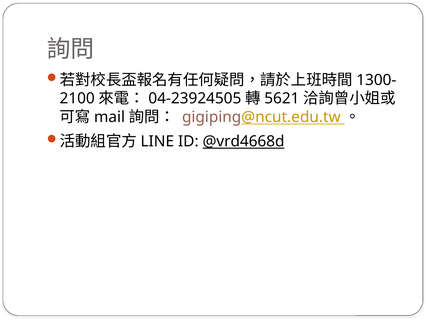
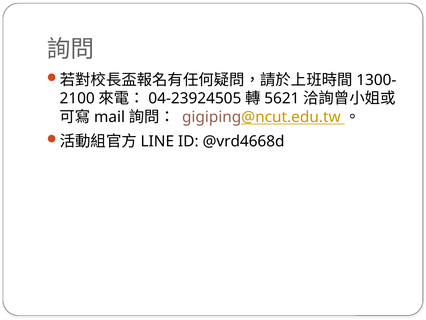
@vrd4668d underline: present -> none (244, 141)
